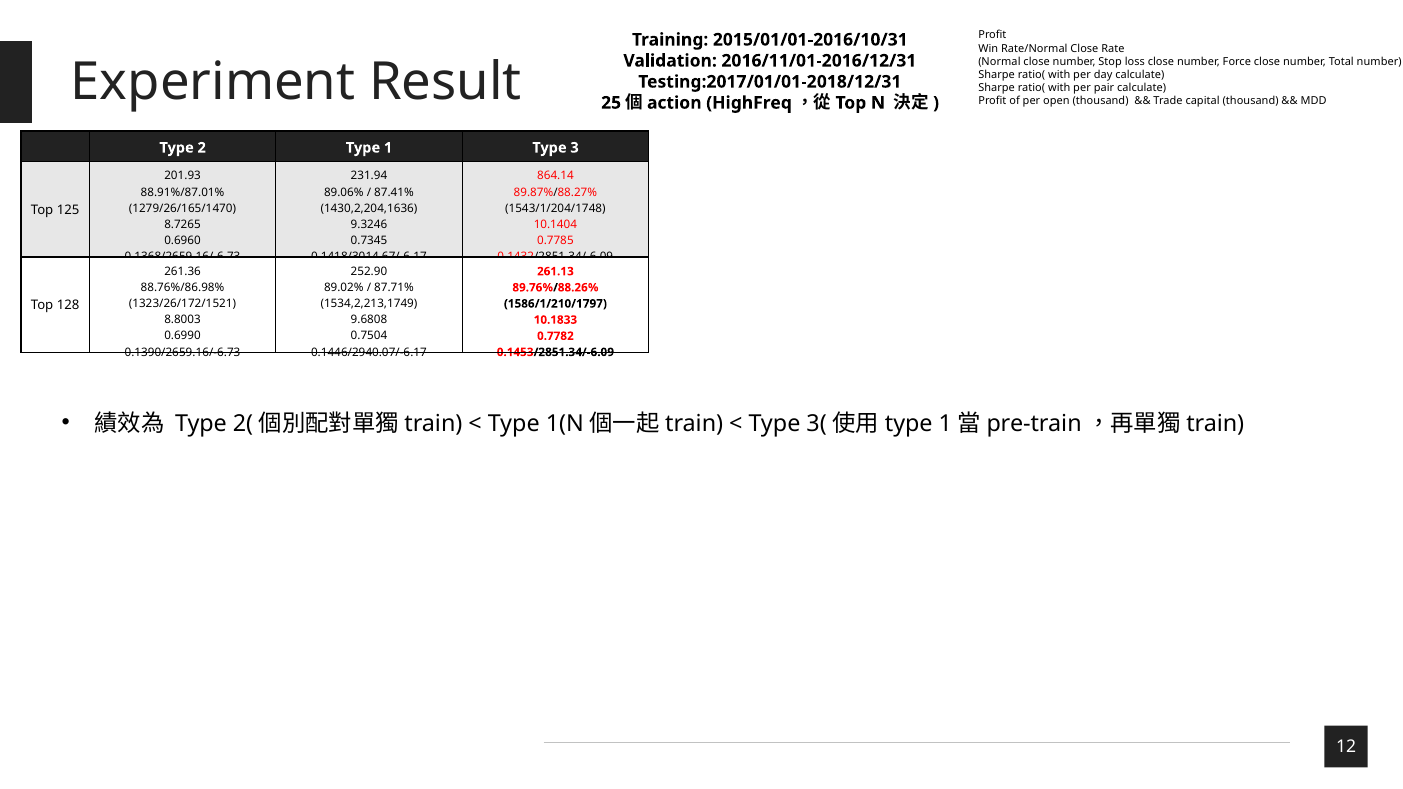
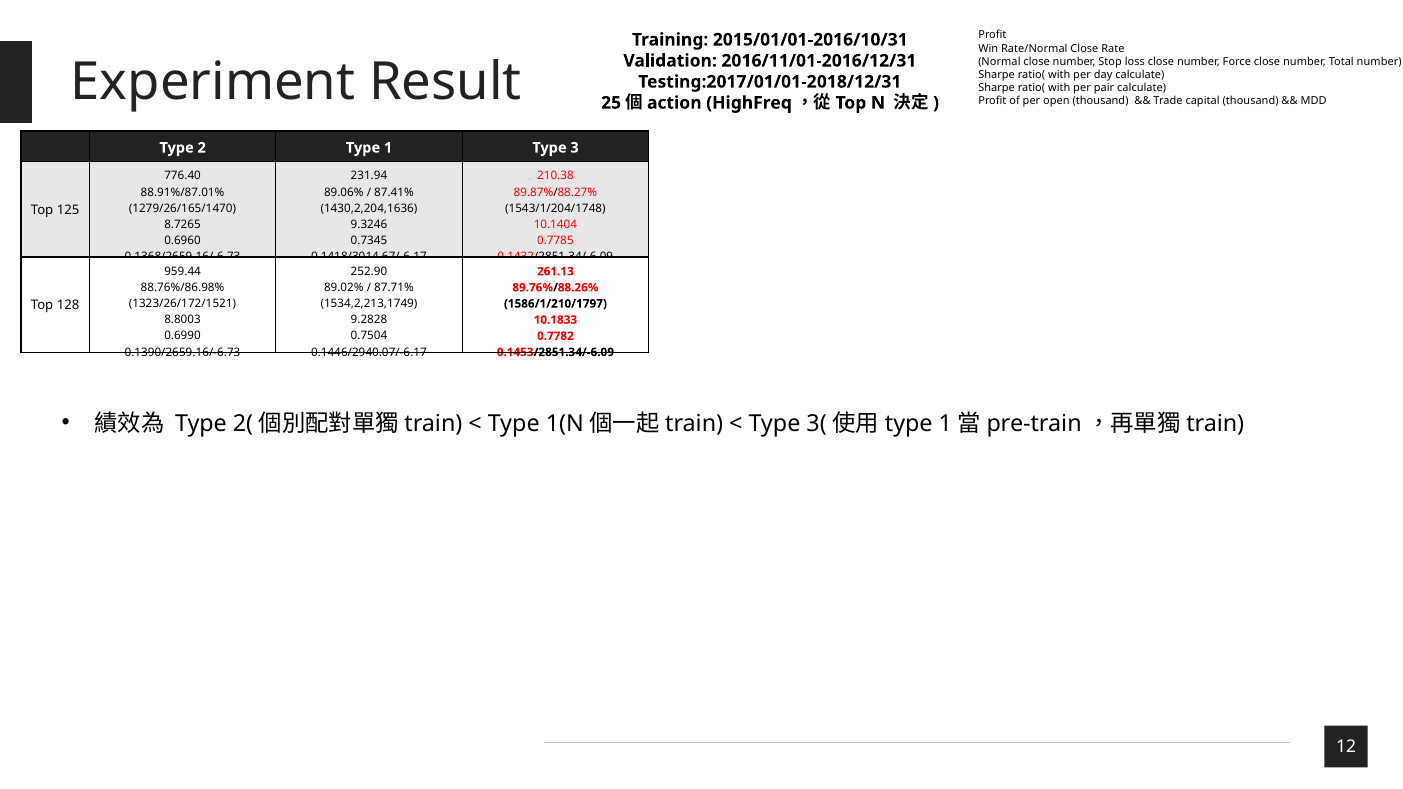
201.93: 201.93 -> 776.40 (183, 176)
864.14: 864.14 -> 210.38 (555, 176)
261.36: 261.36 -> 959.44 (183, 271)
9.6808: 9.6808 -> 9.2828 (369, 320)
